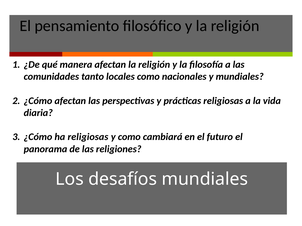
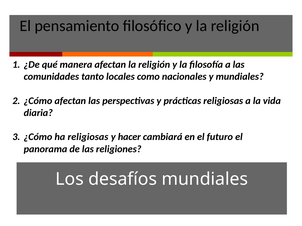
y como: como -> hacer (129, 137)
